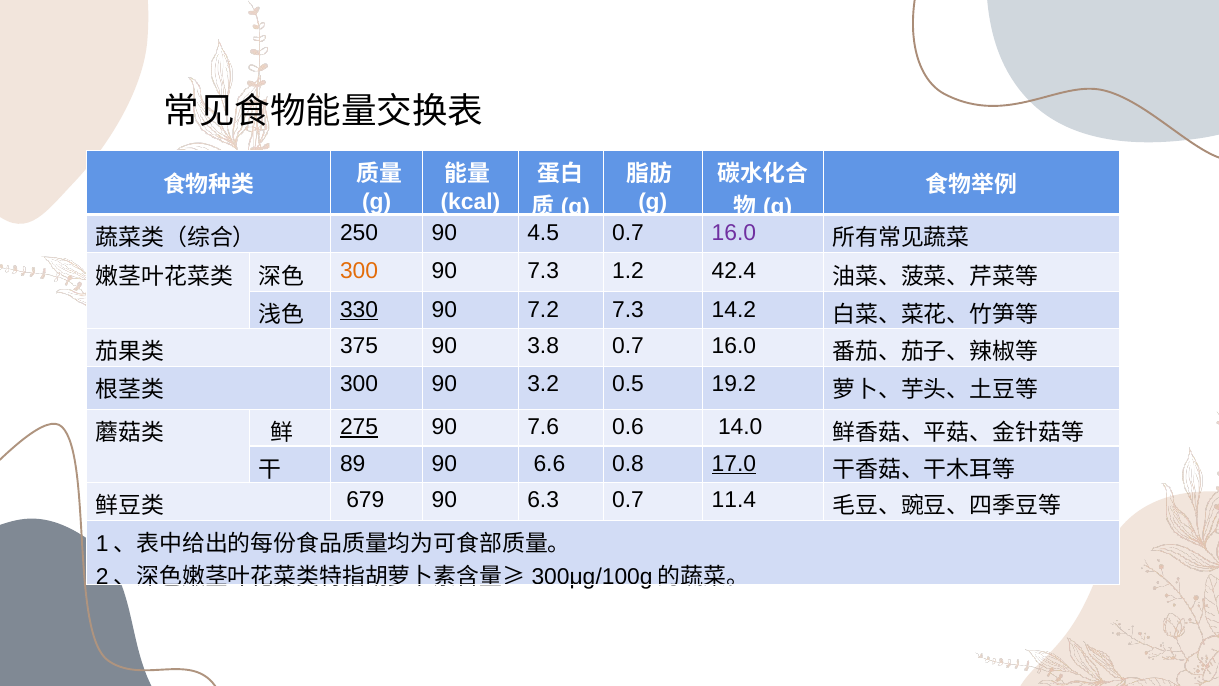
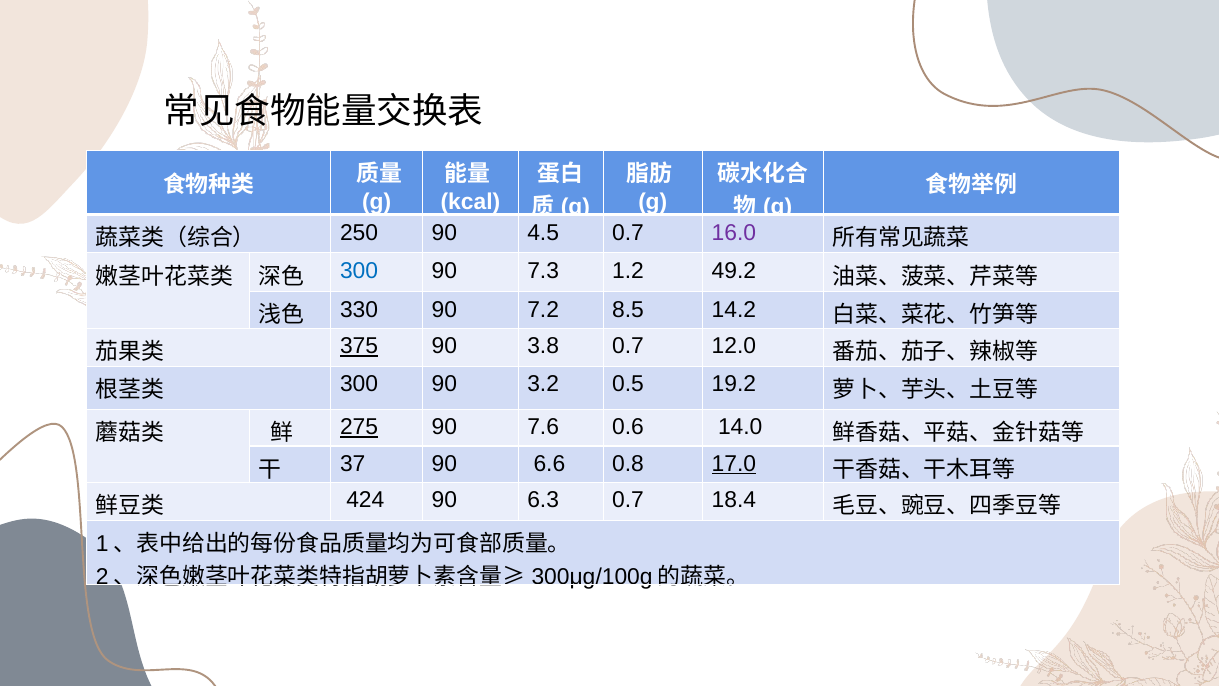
300 colour: orange -> blue (359, 271)
42.4: 42.4 -> 49.2 (734, 271)
330 underline: present -> none (359, 309)
7.2 7.3: 7.3 -> 8.5 (628, 309)
375 underline: none -> present (359, 346)
3.8 0.7 16.0: 16.0 -> 12.0 (734, 346)
89: 89 -> 37 (353, 464)
679: 679 -> 424 (365, 500)
11.4: 11.4 -> 18.4 (734, 500)
